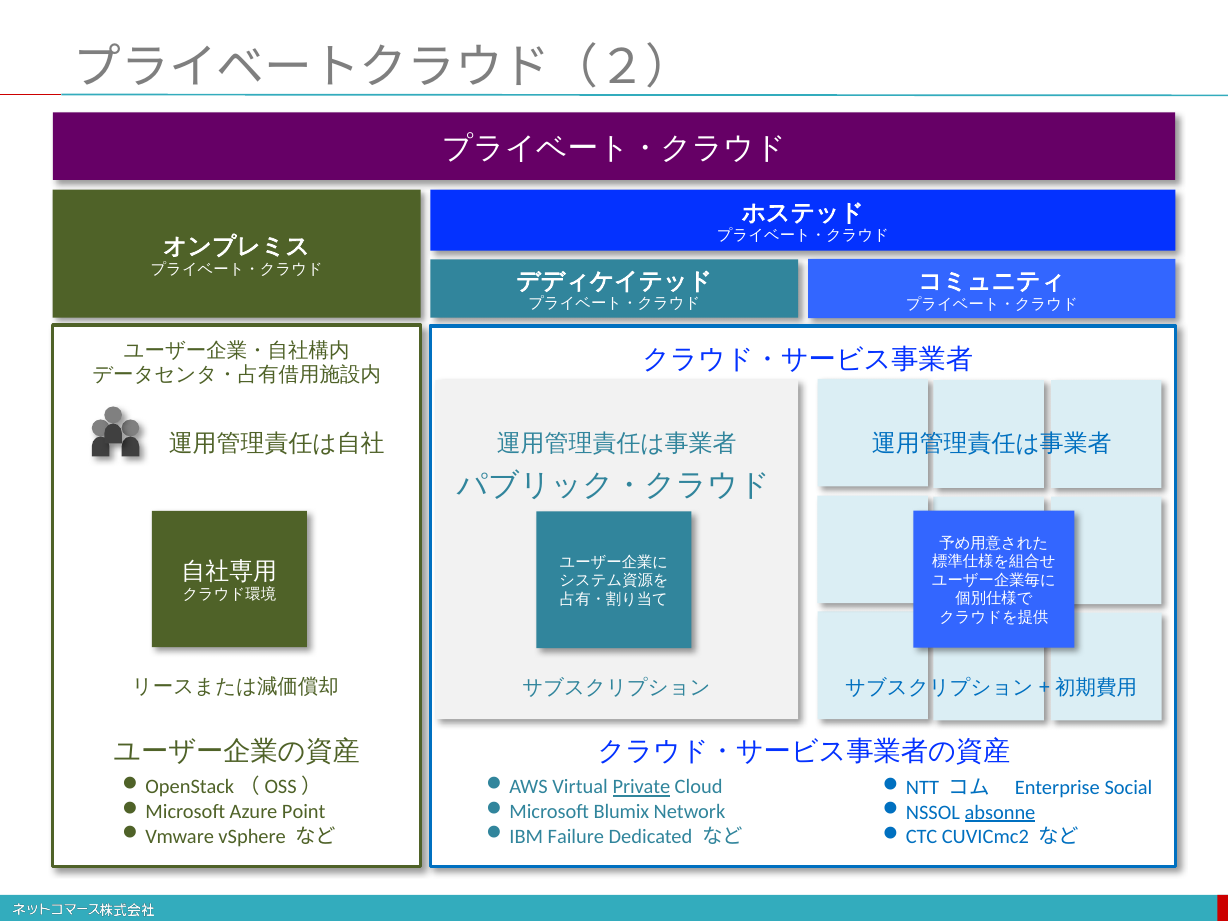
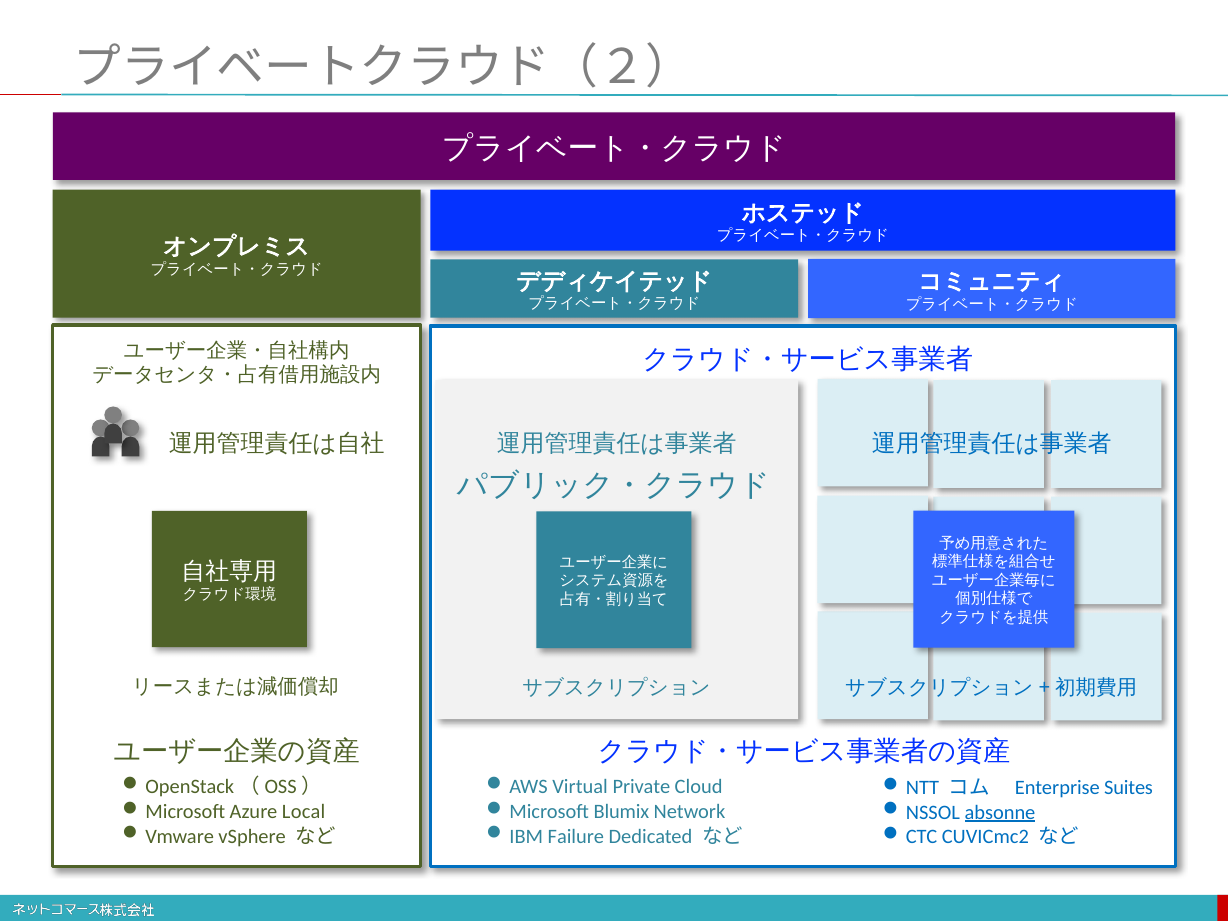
Private underline: present -> none (641, 787)
Social: Social -> Suites (1129, 788)
Point: Point -> Local (304, 812)
